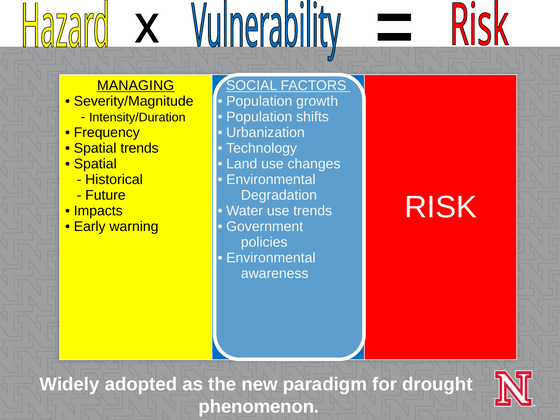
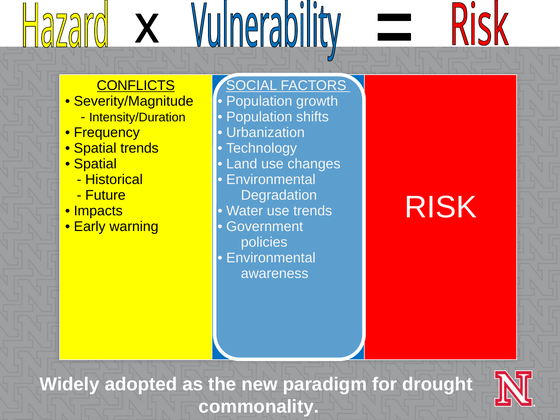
MANAGING: MANAGING -> CONFLICTS (136, 86)
phenomenon: phenomenon -> commonality (259, 407)
